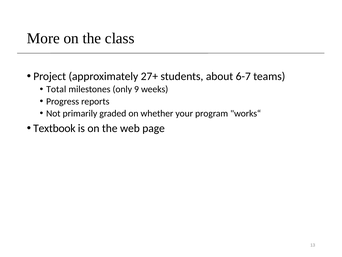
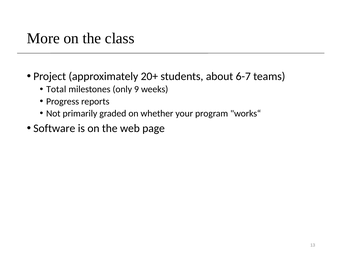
27+: 27+ -> 20+ (149, 76)
Textbook: Textbook -> Software (54, 128)
